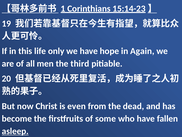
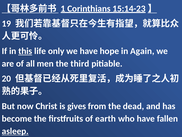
this underline: none -> present (25, 51)
even: even -> gives (77, 106)
some: some -> earth (106, 118)
